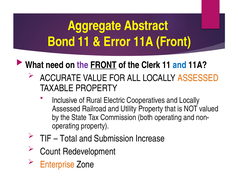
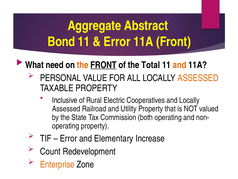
the colour: purple -> orange (83, 65)
Clerk: Clerk -> Total (151, 65)
and colour: blue -> orange (180, 65)
ACCURATE: ACCURATE -> PERSONAL (61, 78)
Total: Total -> Error (68, 138)
Submission: Submission -> Elementary (114, 138)
